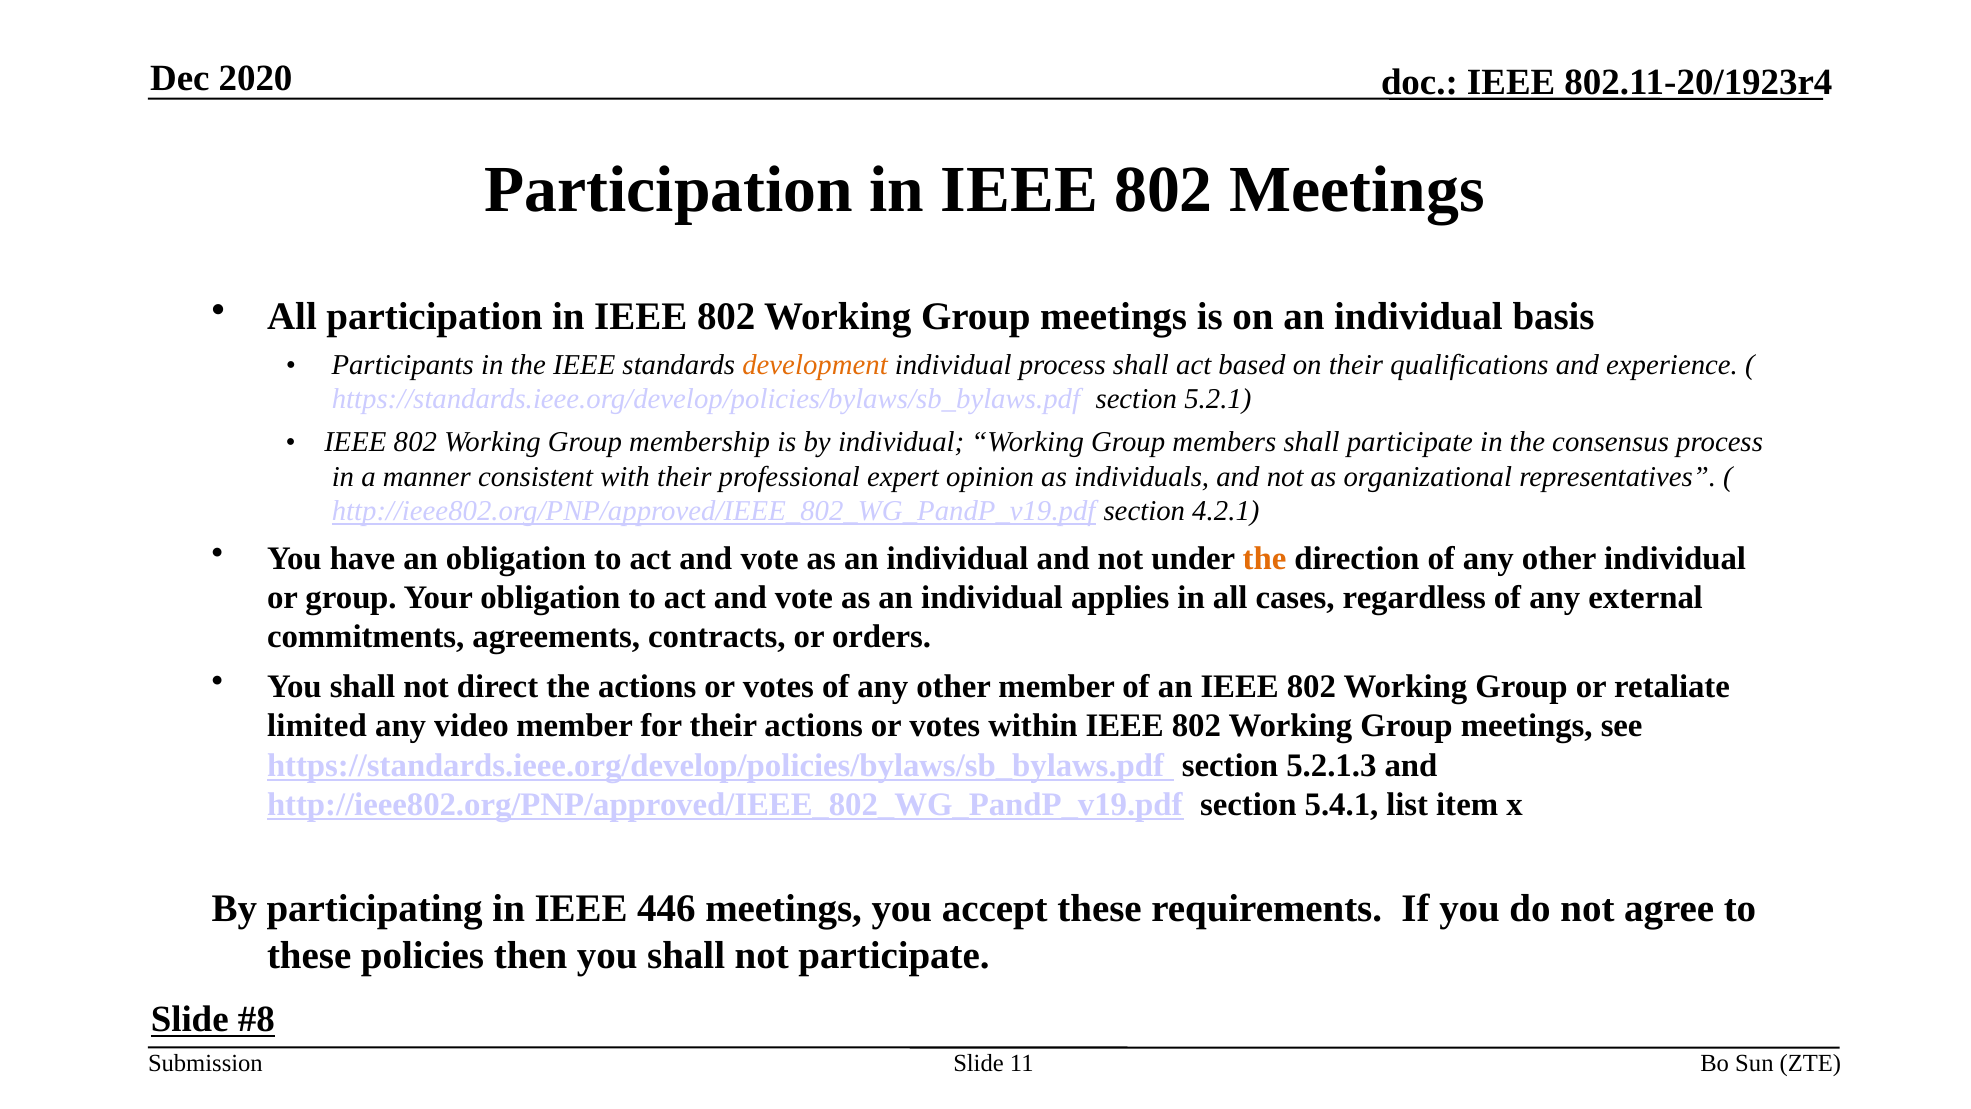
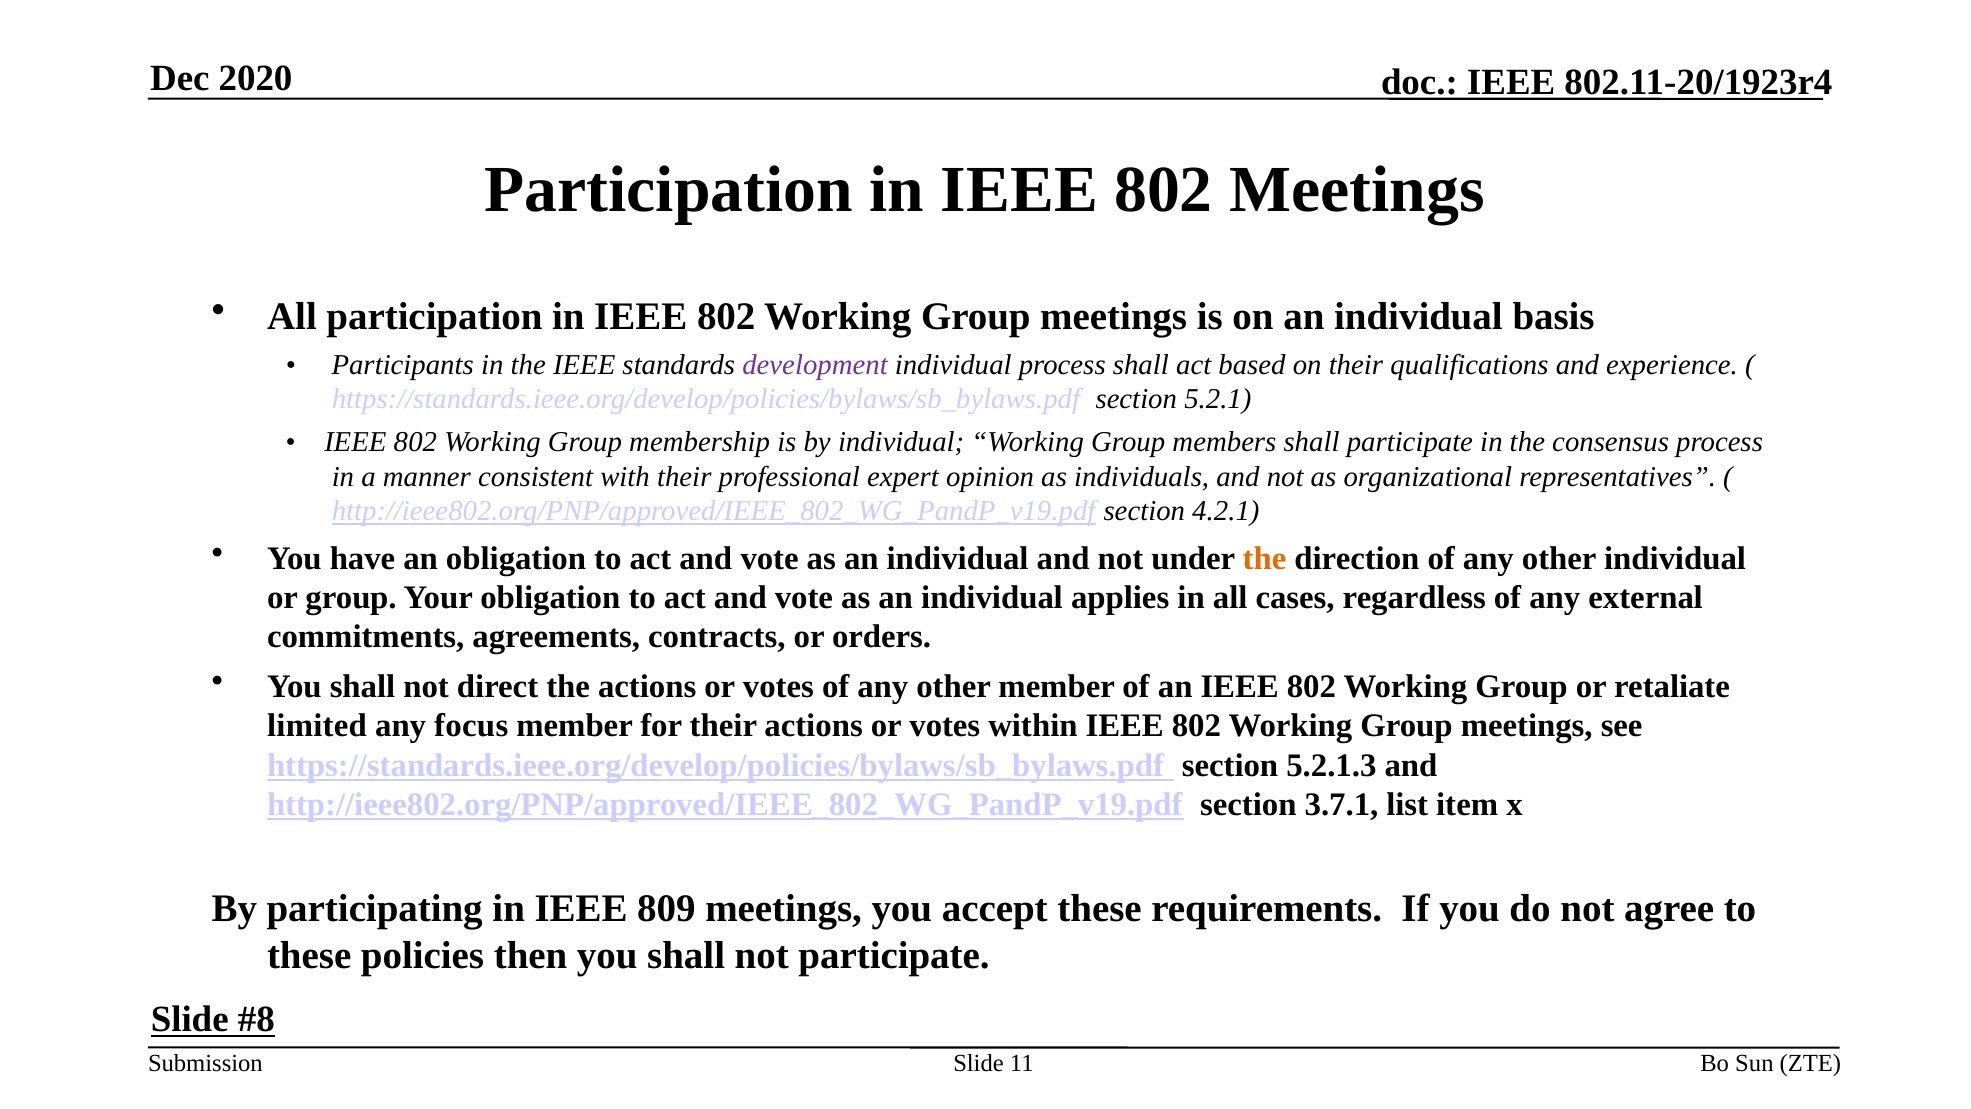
development colour: orange -> purple (815, 365)
video: video -> focus (471, 726)
5.4.1: 5.4.1 -> 3.7.1 (1342, 804)
446: 446 -> 809 (666, 909)
